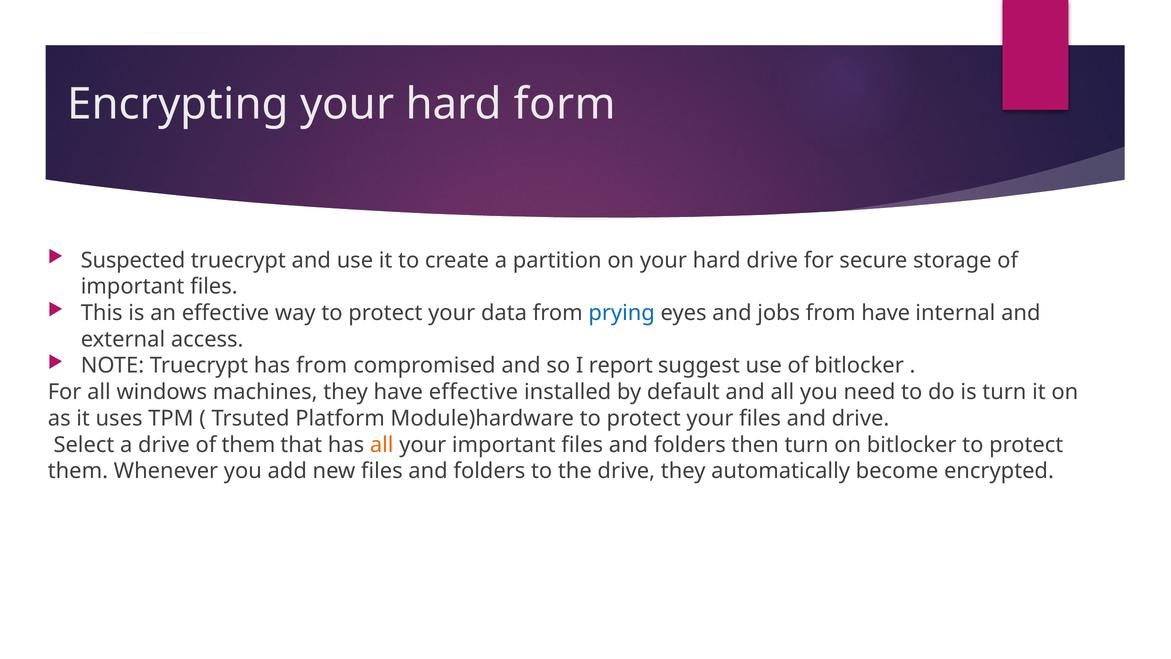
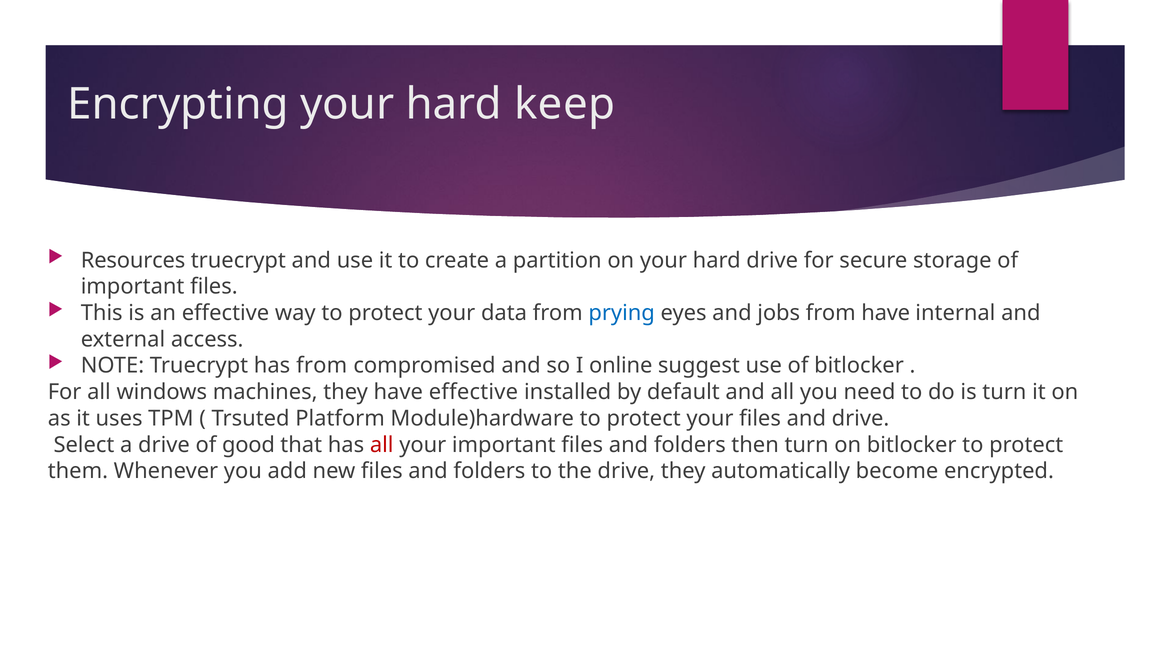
form: form -> keep (565, 104)
Suspected: Suspected -> Resources (133, 260)
report: report -> online (621, 366)
of them: them -> good (248, 445)
all colour: orange -> red (382, 445)
